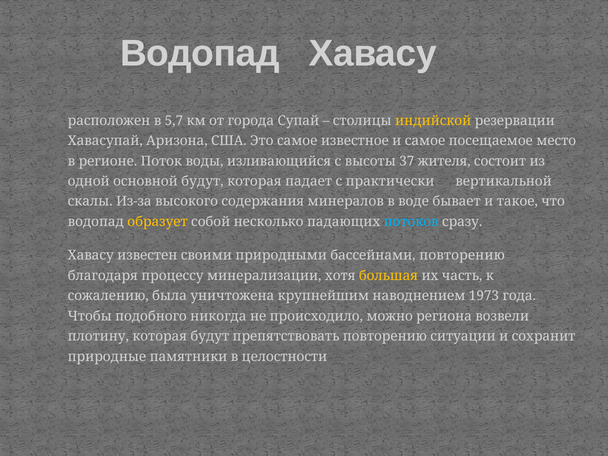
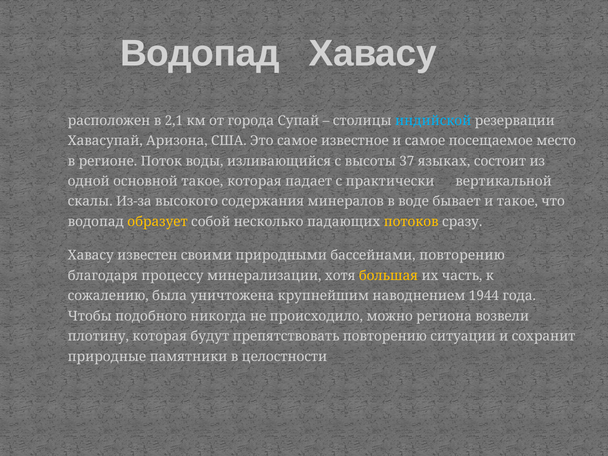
5,7: 5,7 -> 2,1 (174, 121)
индийской colour: yellow -> light blue (433, 121)
жителя: жителя -> языках (444, 161)
основной будут: будут -> такое (202, 181)
потоков colour: light blue -> yellow (411, 222)
1973: 1973 -> 1944 (484, 296)
